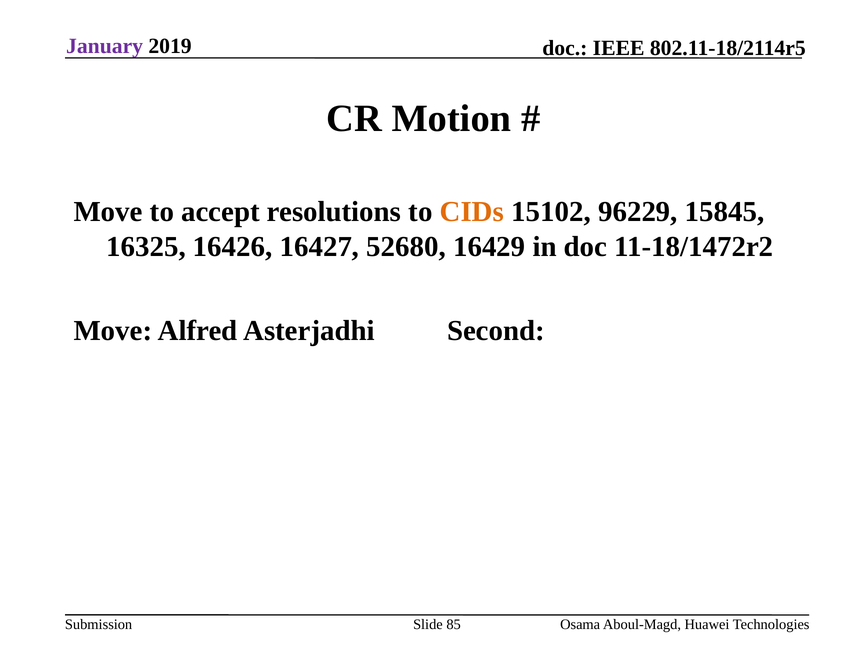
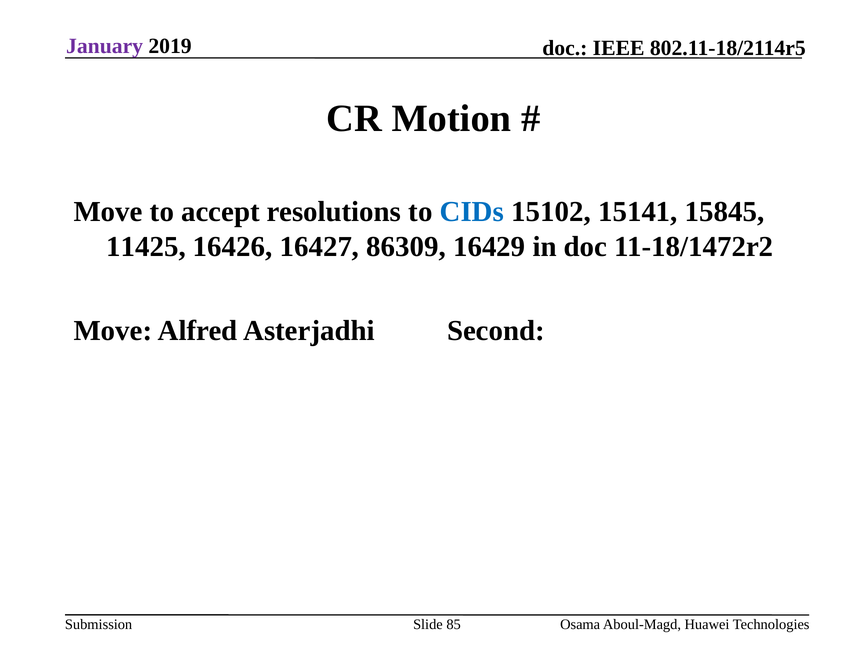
CIDs colour: orange -> blue (472, 212)
96229: 96229 -> 15141 (638, 212)
16325: 16325 -> 11425 (146, 246)
52680: 52680 -> 86309 (406, 246)
